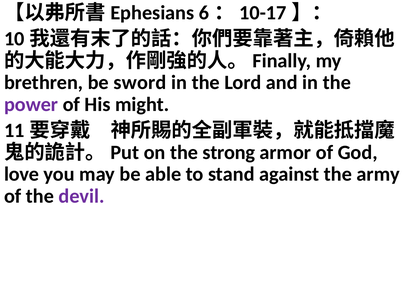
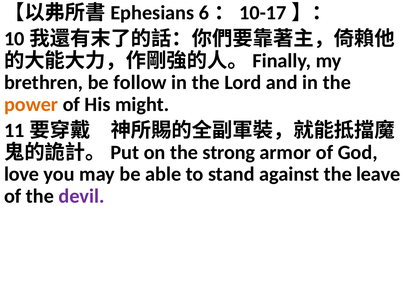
sword: sword -> follow (140, 83)
power colour: purple -> orange (31, 105)
army: army -> leave (378, 174)
